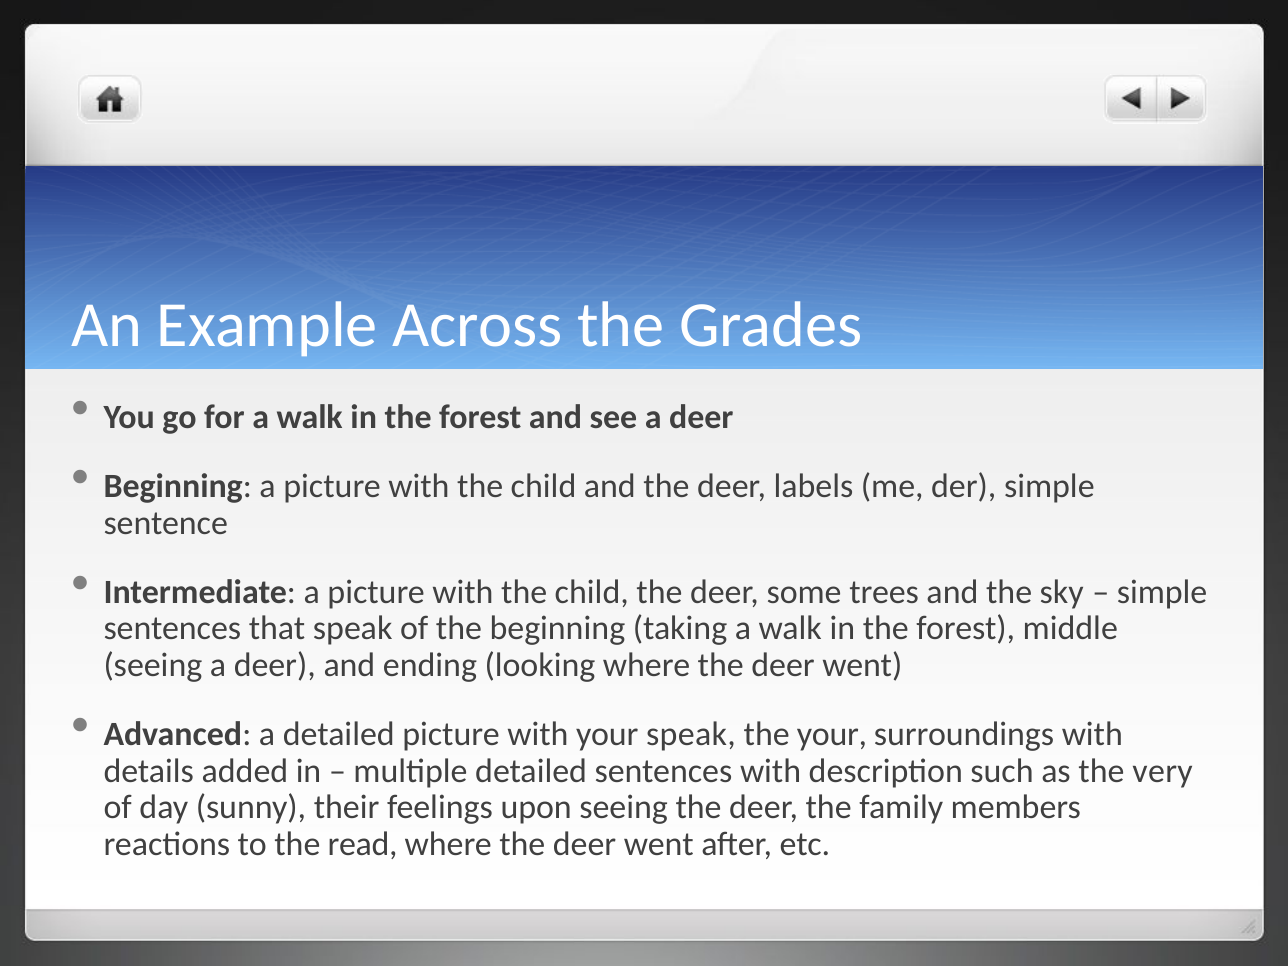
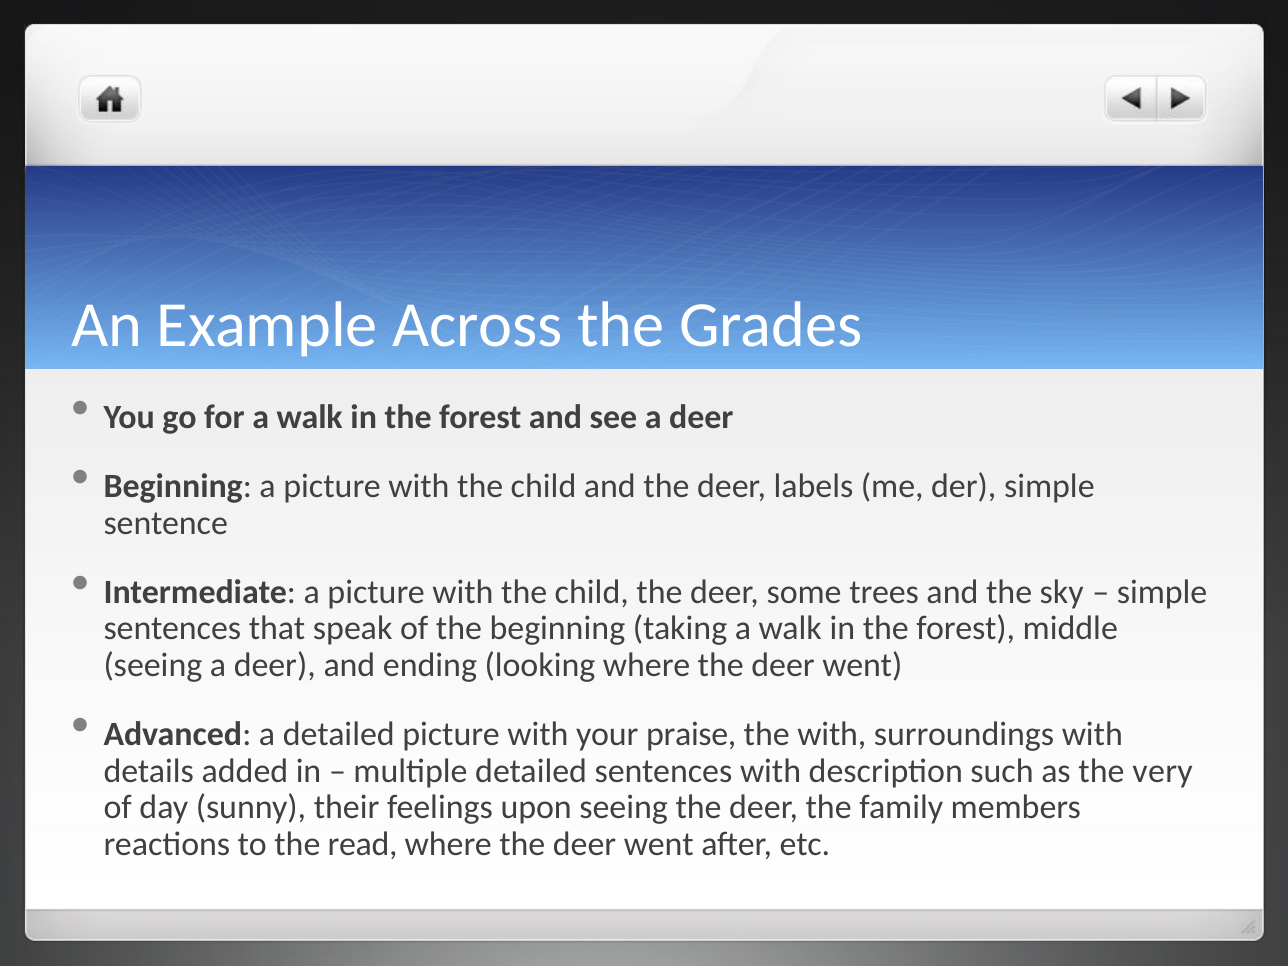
your speak: speak -> praise (691, 734)
the your: your -> with (832, 734)
